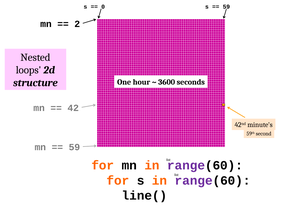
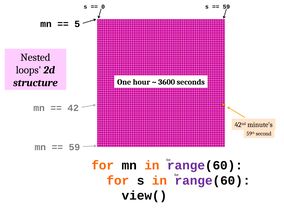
2: 2 -> 5 (77, 24)
line(: line( -> view( (144, 196)
